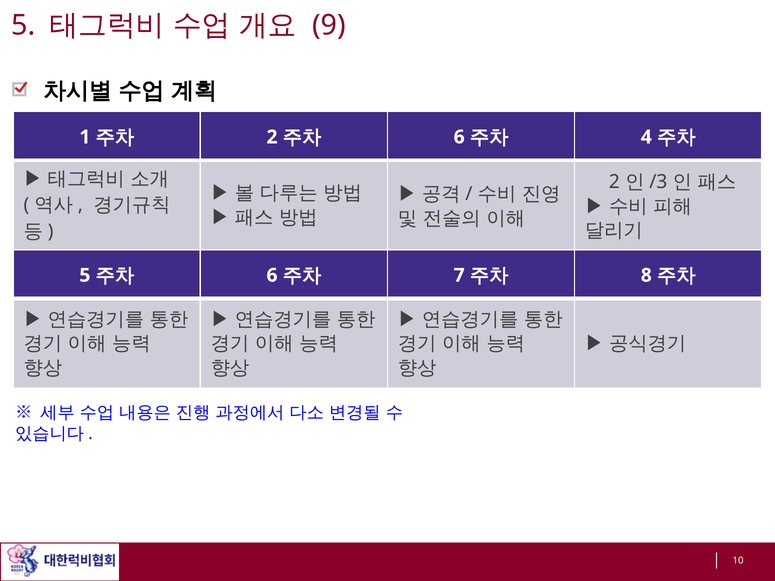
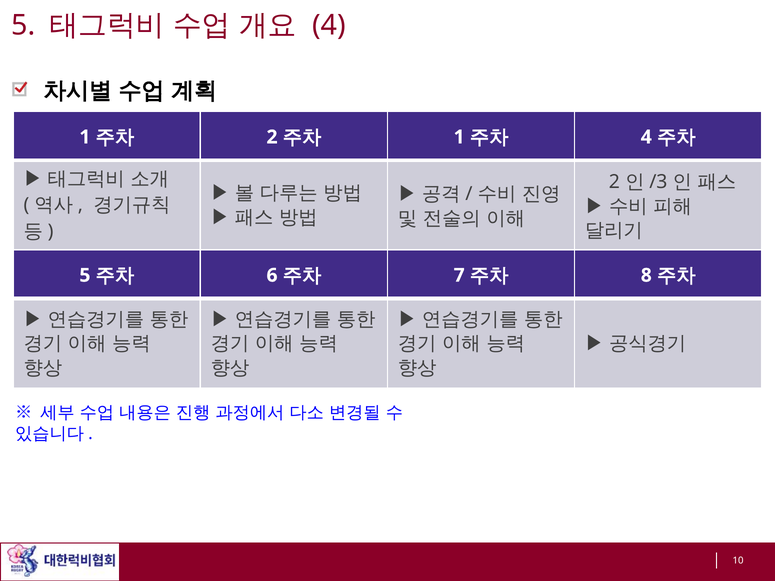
9: 9 -> 4 (329, 25)
6: 6 -> 1 (459, 137)
